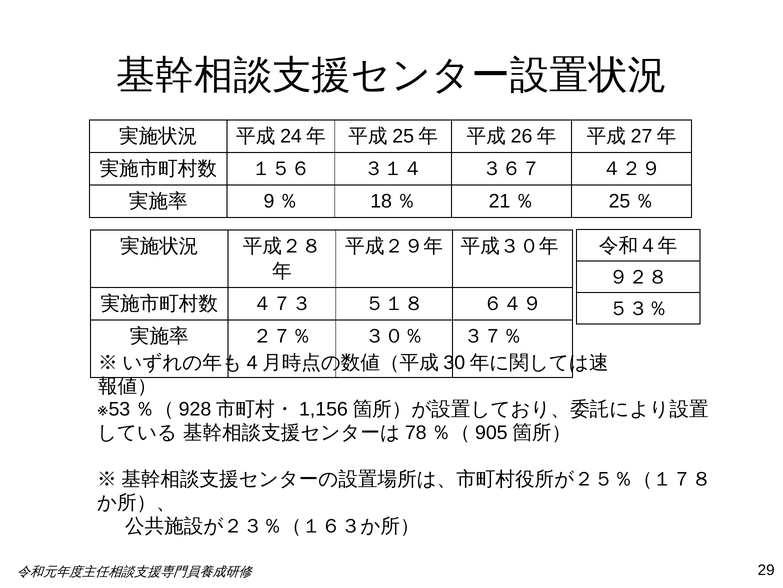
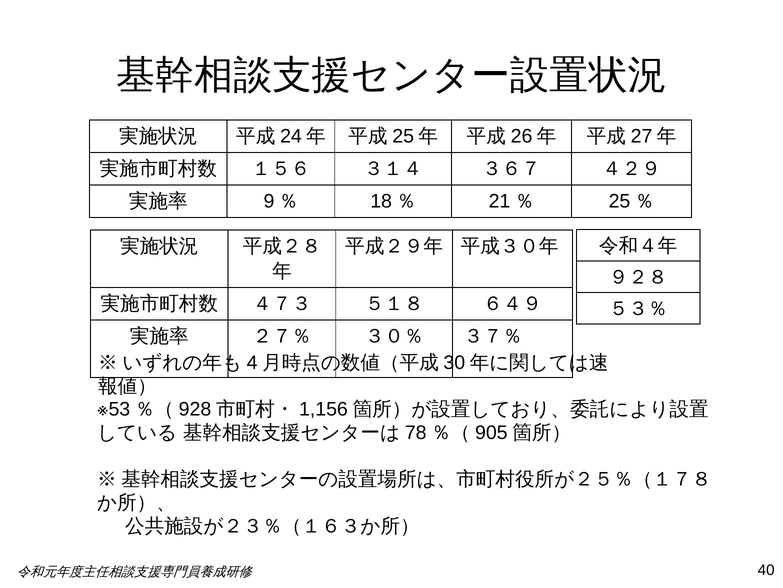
29: 29 -> 40 (766, 570)
